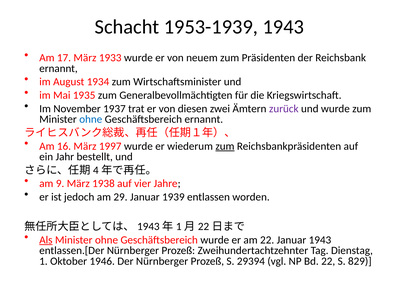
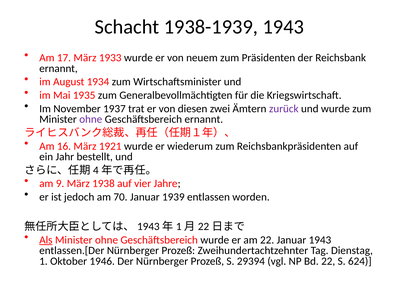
1953-1939: 1953-1939 -> 1938-1939 (211, 27)
ohne colour: blue -> purple (91, 119)
1997: 1997 -> 1921 (110, 146)
zum underline: present -> none (225, 146)
29: 29 -> 70 (120, 197)
829: 829 -> 624 (360, 262)
